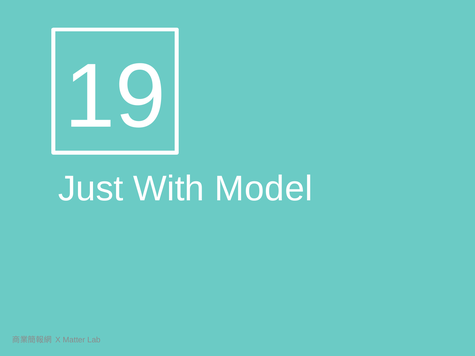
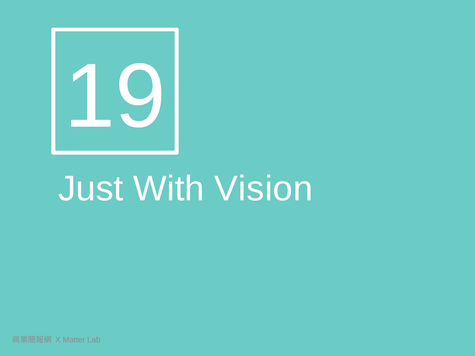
Model: Model -> Vision (264, 189)
